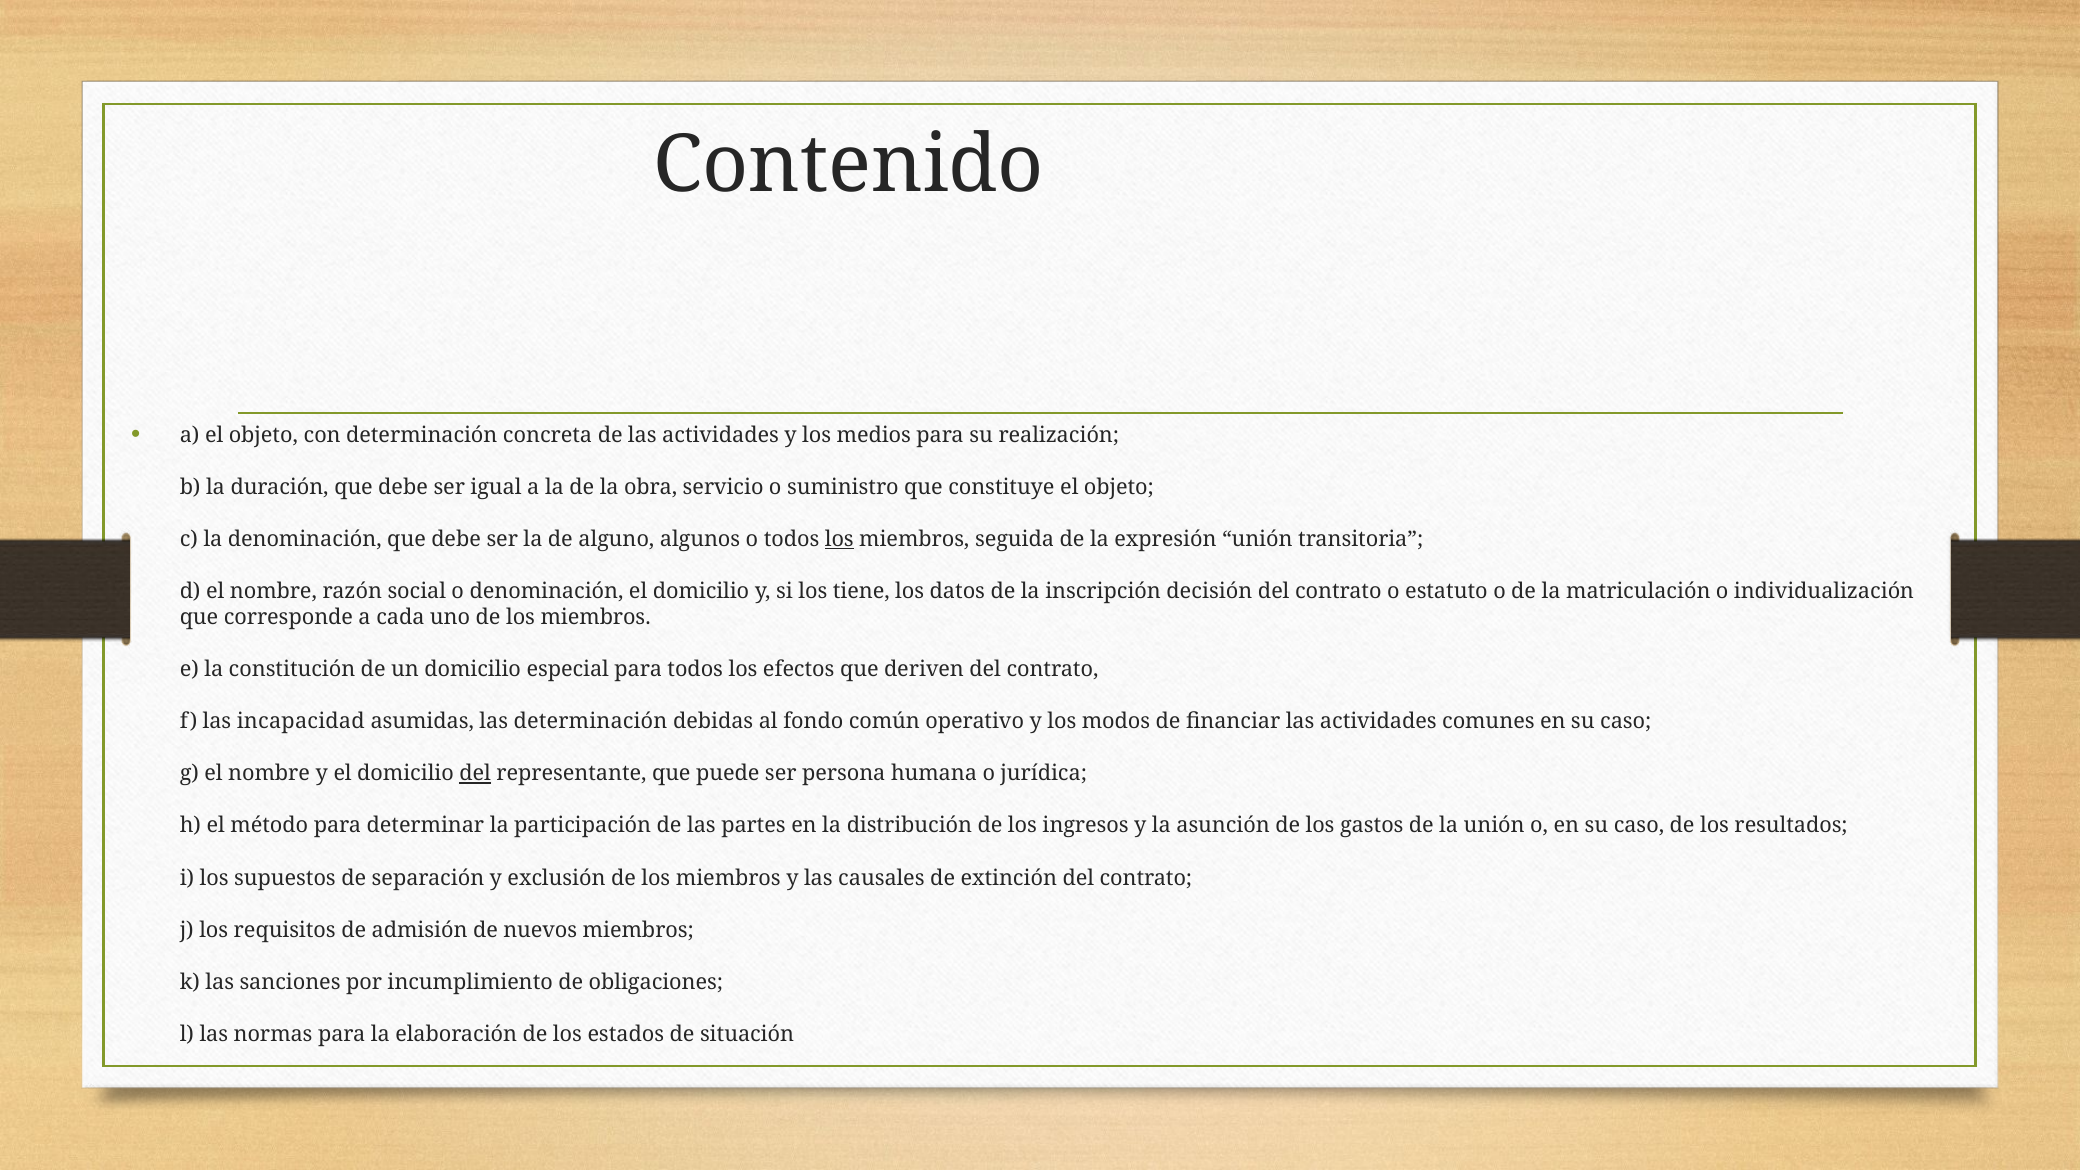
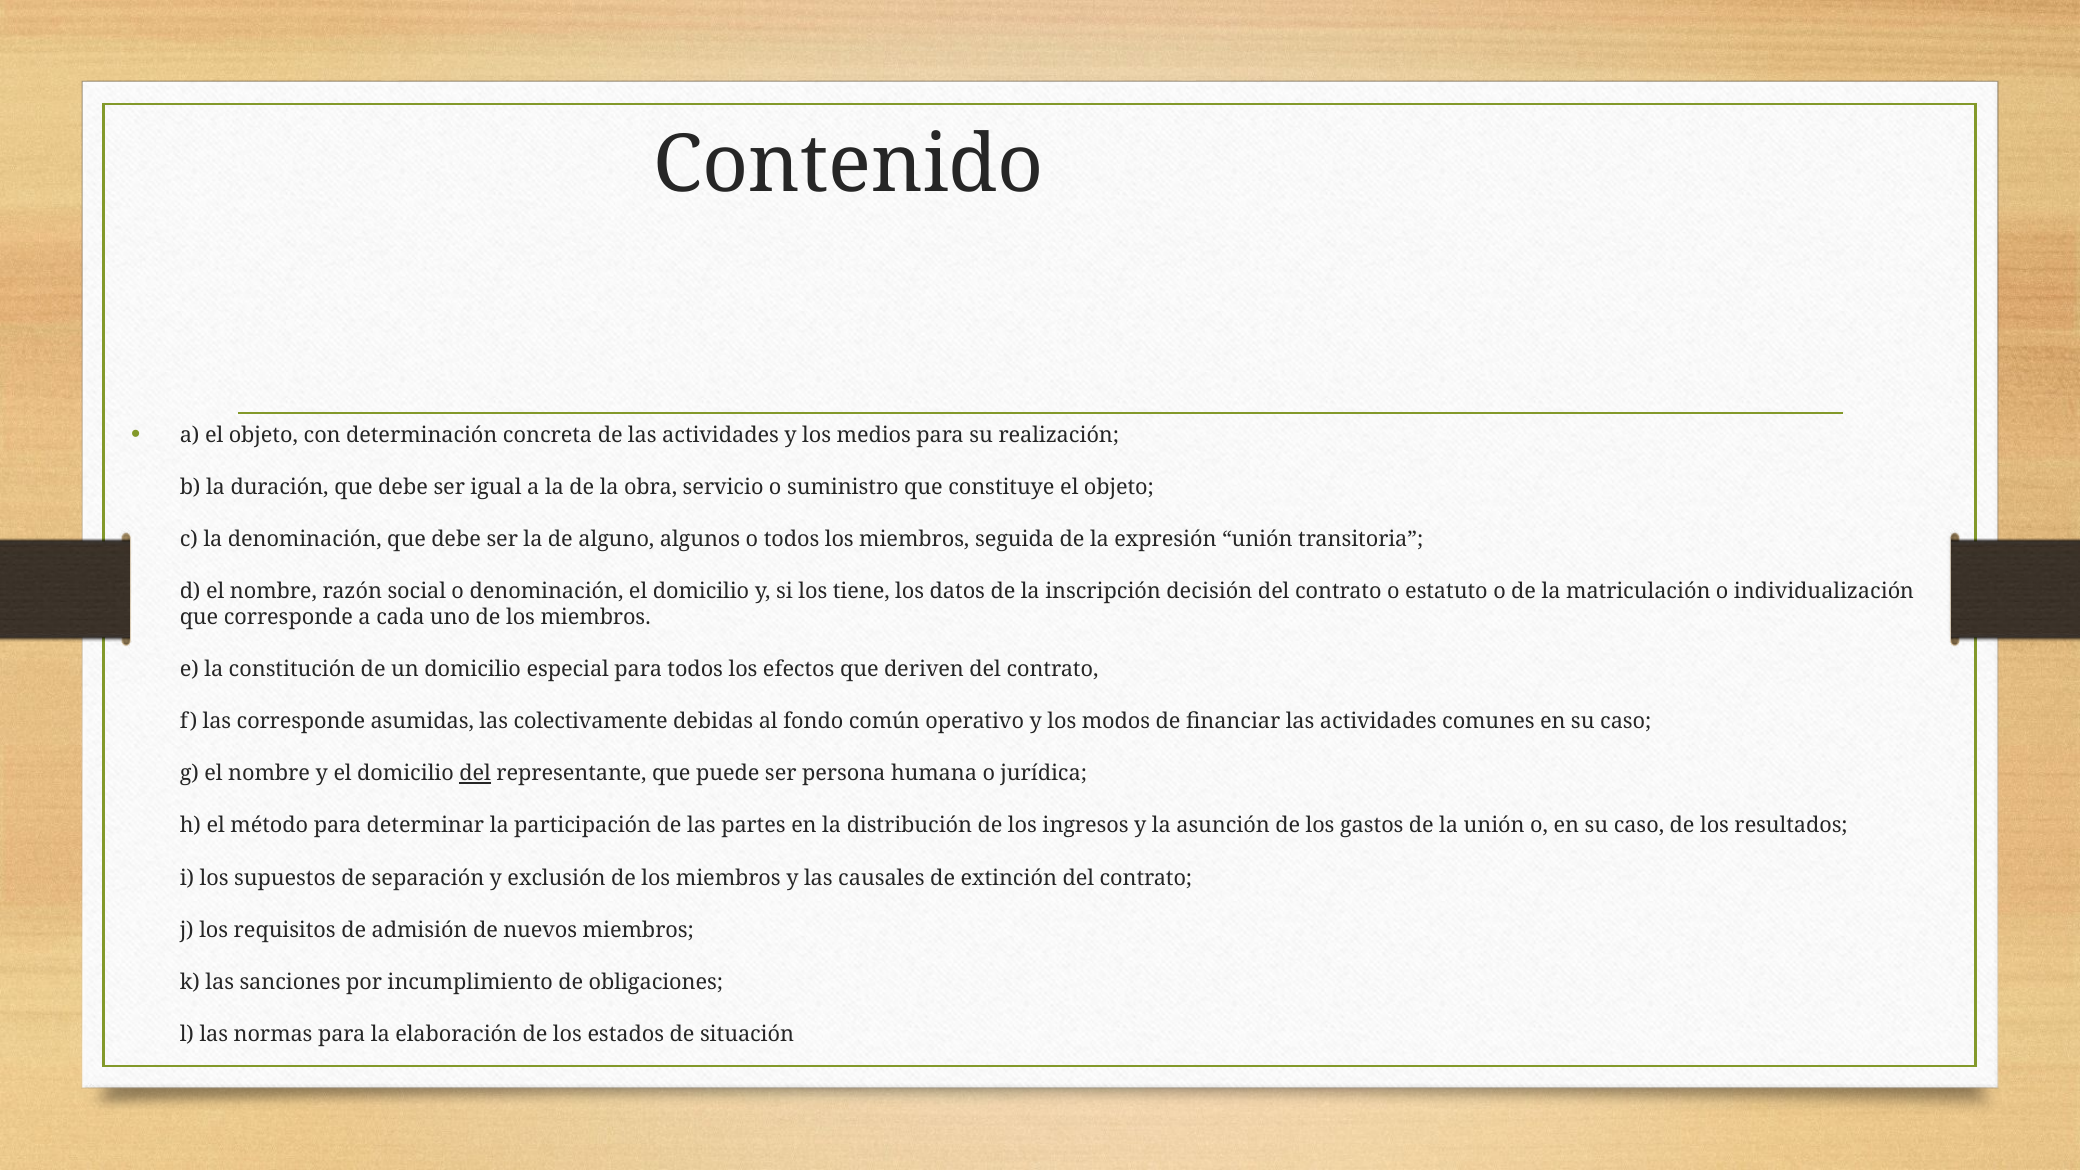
los underline: present -> none (839, 539)
las incapacidad: incapacidad -> corresponde (301, 722)
las determinación: determinación -> colectivamente (591, 722)
